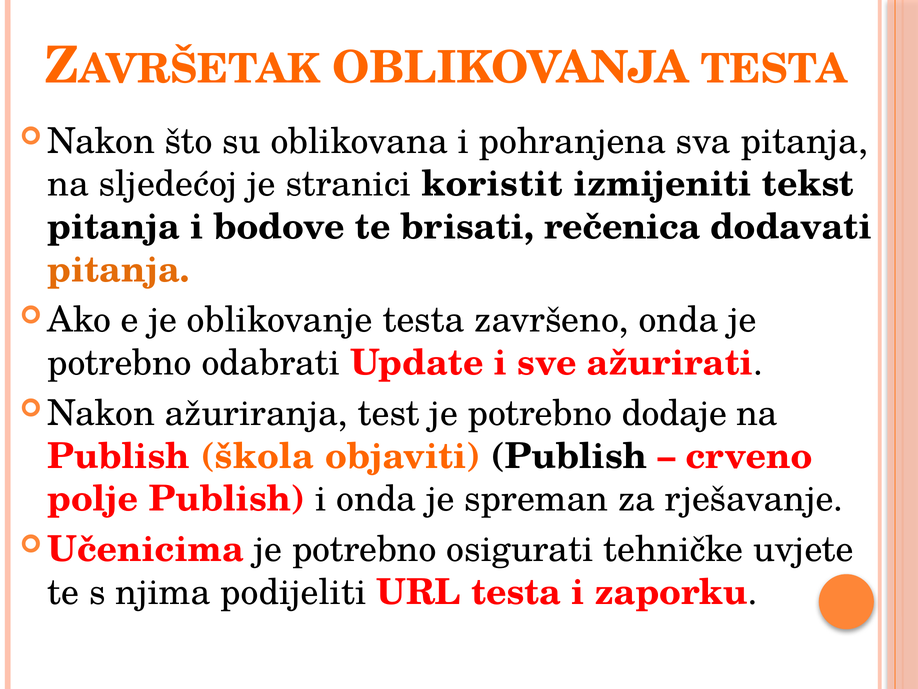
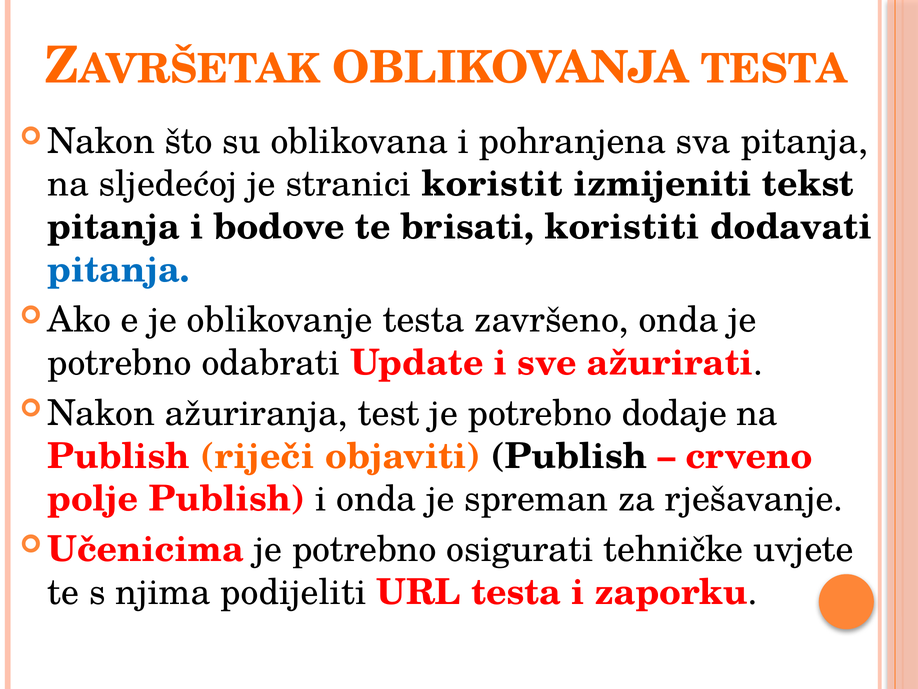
rečenica: rečenica -> koristiti (622, 227)
pitanja colour: orange -> blue (119, 270)
škola: škola -> riječi (257, 456)
